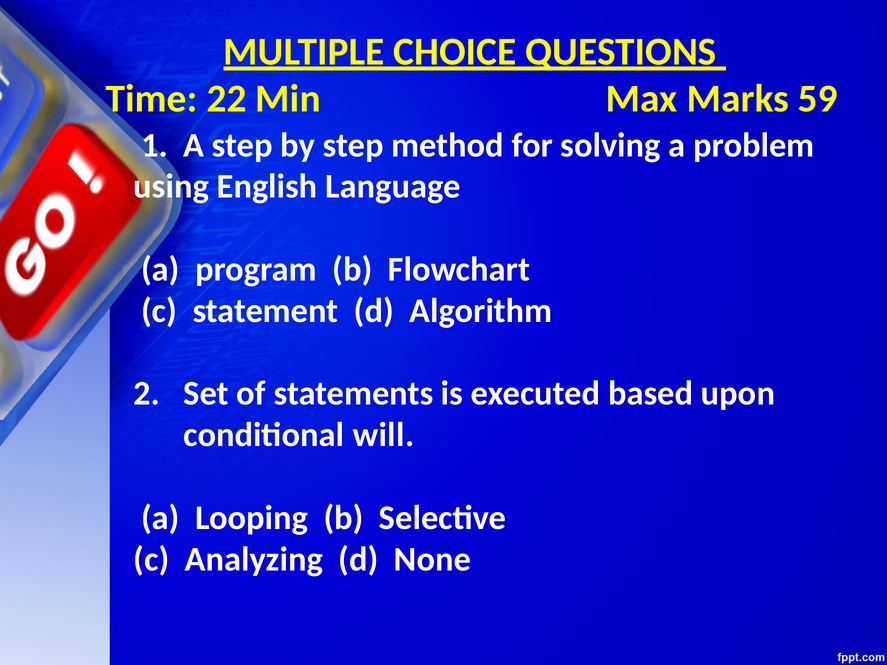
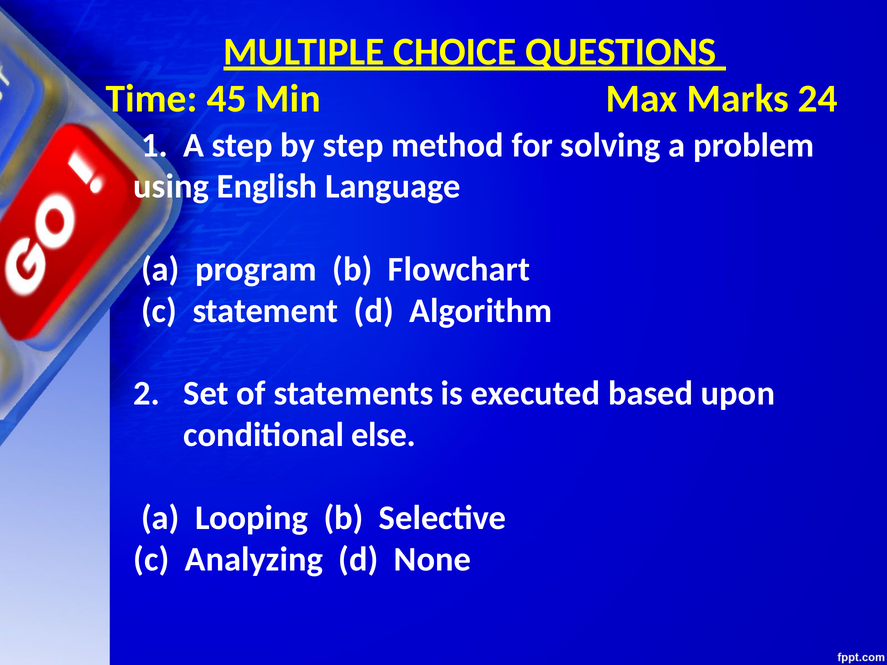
22: 22 -> 45 (227, 99)
59: 59 -> 24 (818, 99)
will: will -> else (384, 435)
